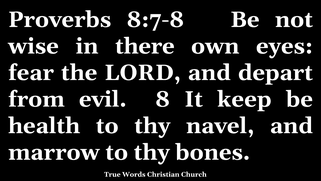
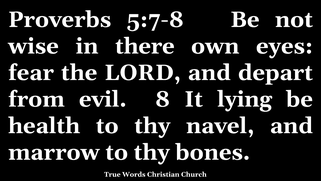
8:7-8: 8:7-8 -> 5:7-8 (155, 20)
keep: keep -> lying (245, 99)
